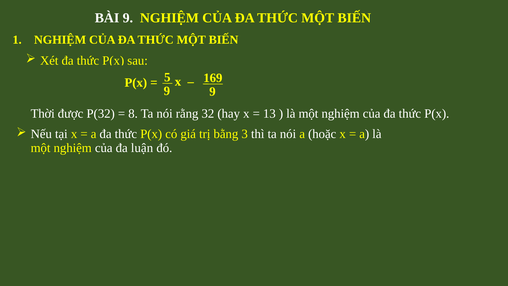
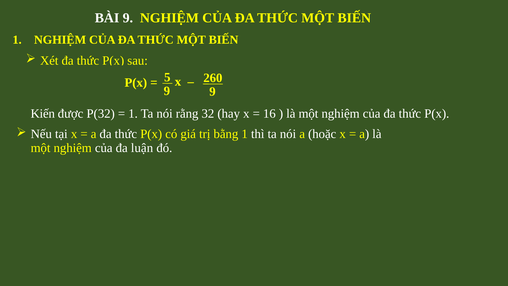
169: 169 -> 260 (213, 78)
Thời: Thời -> Kiến (43, 114)
8: 8 -> 1 (133, 114)
13: 13 -> 16 (269, 114)
bằng 3: 3 -> 1 (245, 134)
